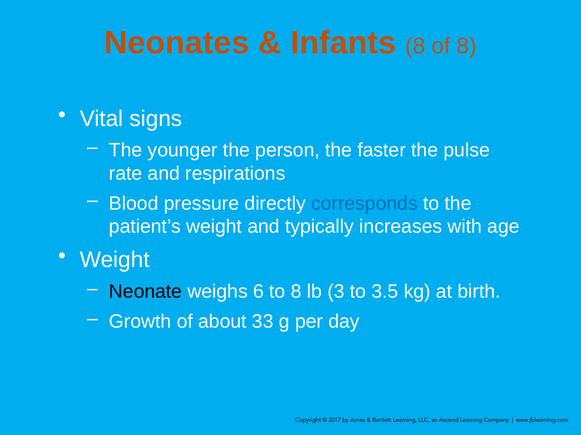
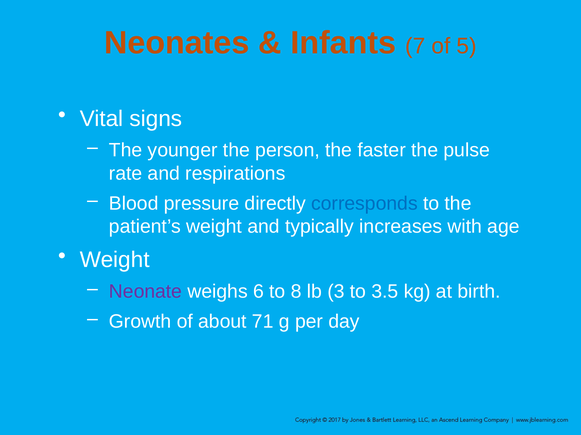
Infants 8: 8 -> 7 (415, 46)
of 8: 8 -> 5 (467, 46)
Neonate colour: black -> purple (146, 292)
33: 33 -> 71 (263, 322)
